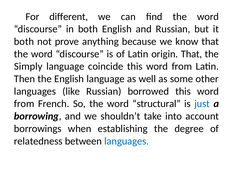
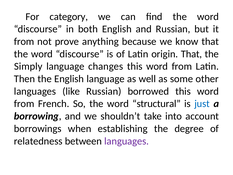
different: different -> category (69, 17)
both: both -> from (24, 41)
coincide: coincide -> changes (106, 66)
languages colour: blue -> purple (127, 141)
